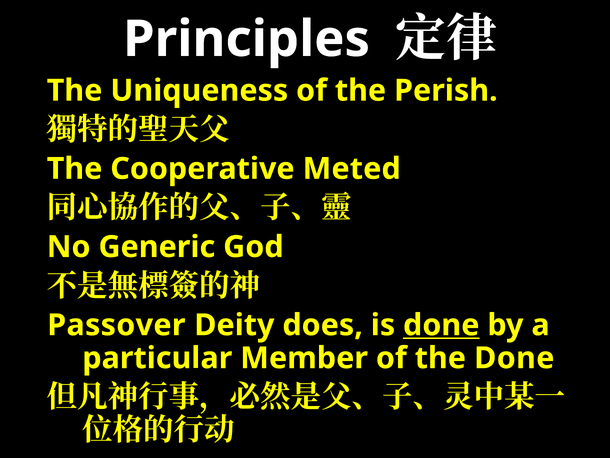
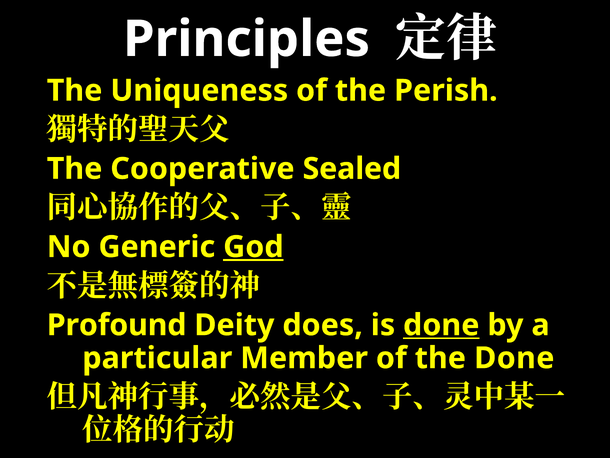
Meted: Meted -> Sealed (352, 169)
God underline: none -> present (253, 247)
Passover: Passover -> Profound (117, 325)
